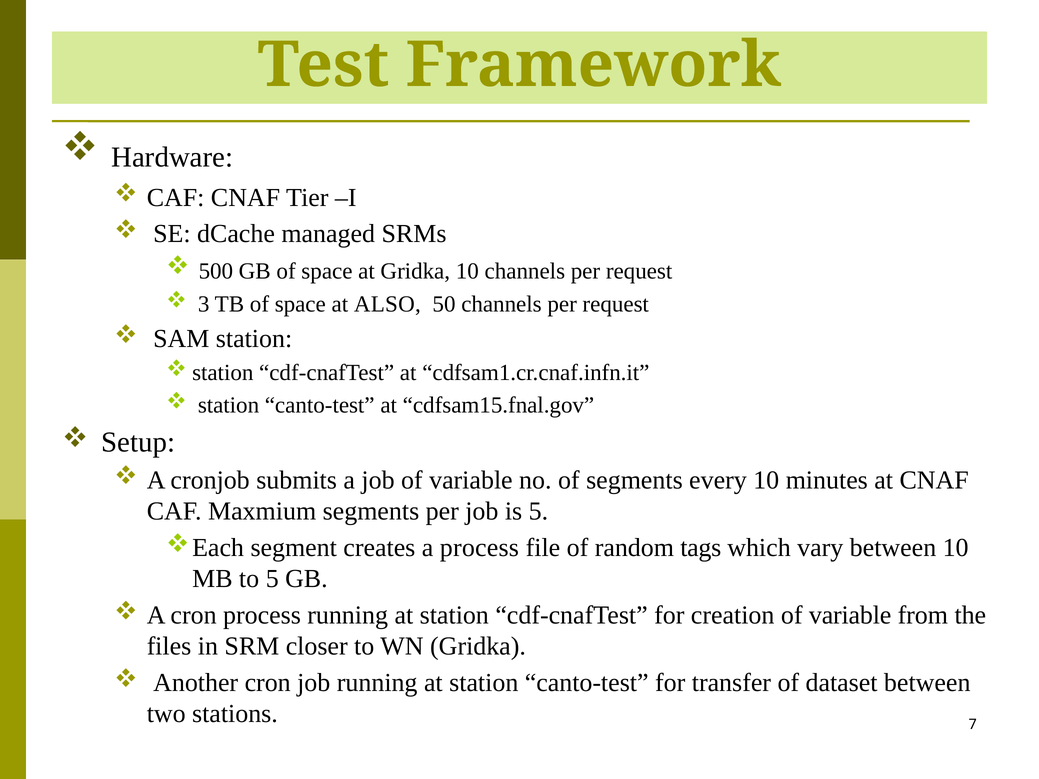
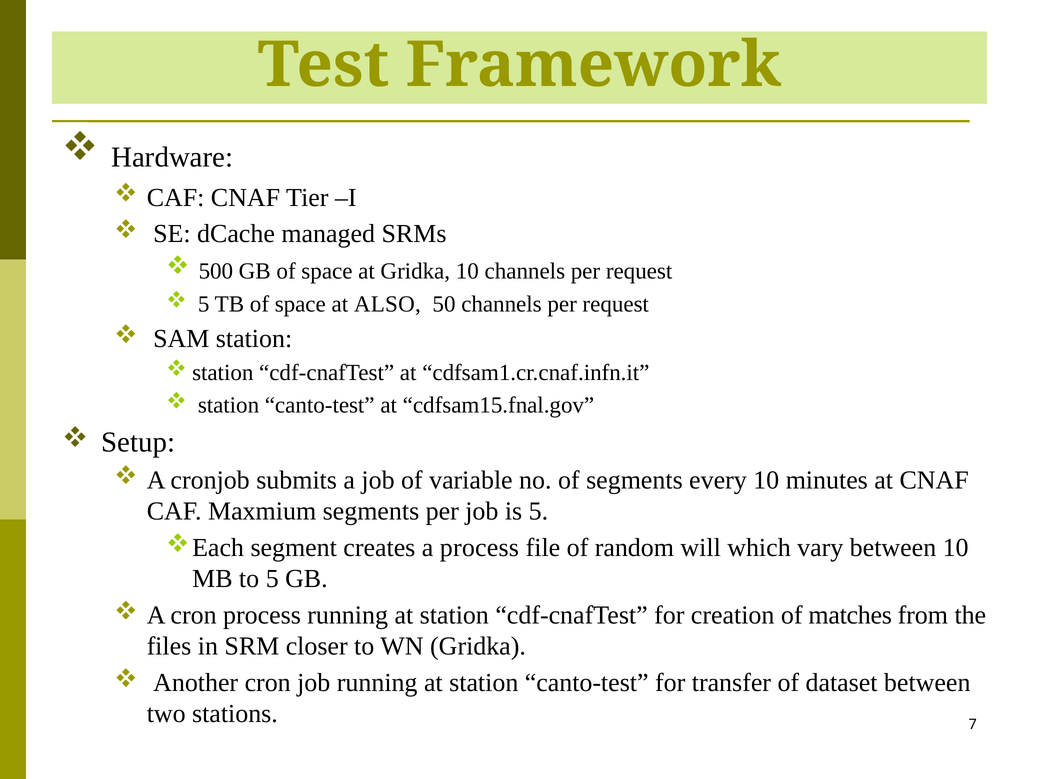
3: 3 -> 5 (204, 304)
tags: tags -> will (701, 548)
creation of variable: variable -> matches (850, 615)
